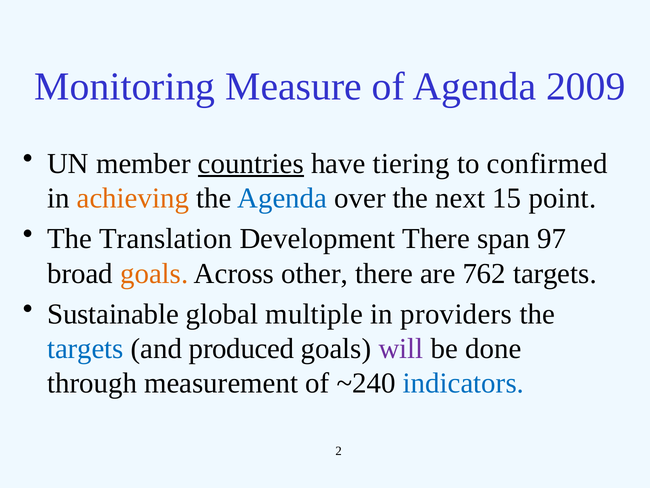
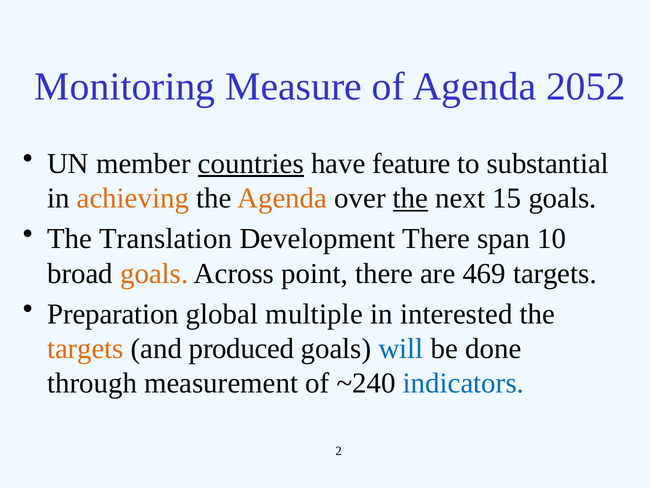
2009: 2009 -> 2052 (586, 87)
tiering: tiering -> feature (411, 163)
confirmed: confirmed -> substantial (548, 163)
Agenda colour: blue -> orange (282, 198)
the underline: none -> present (411, 198)
15 point: point -> goals (563, 198)
97: 97 -> 10 (552, 239)
other: other -> point (315, 273)
762: 762 -> 469 (484, 273)
Sustainable: Sustainable -> Preparation (113, 314)
providers: providers -> interested (456, 314)
targets colour: blue -> orange (85, 348)
will colour: purple -> blue (401, 348)
